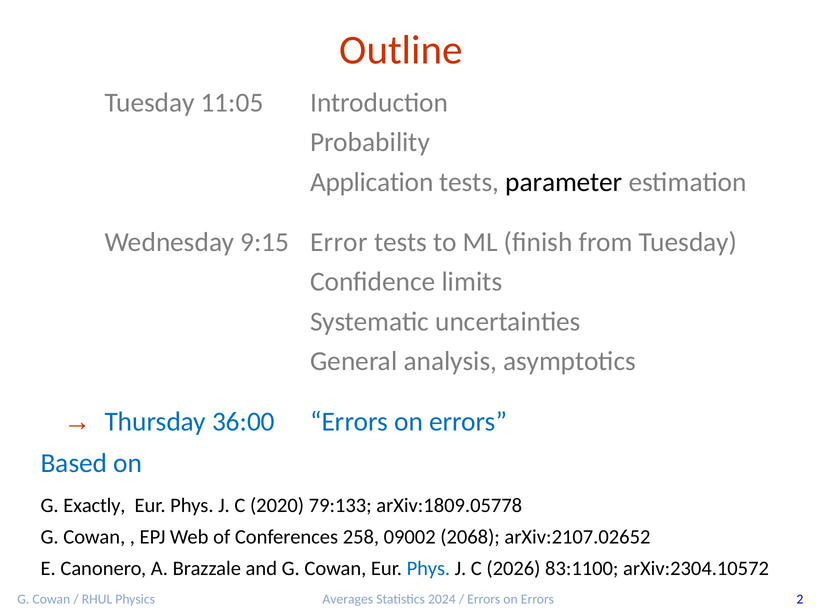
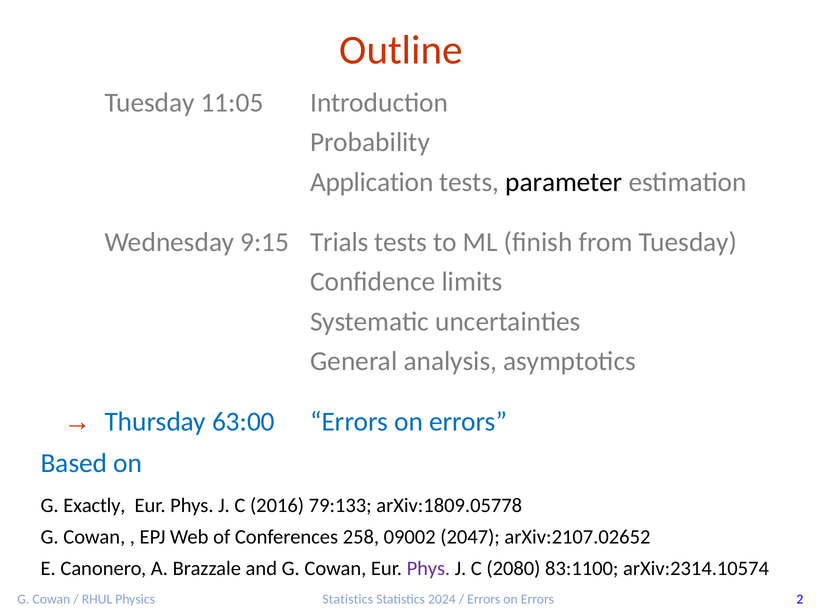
Error: Error -> Trials (339, 242)
36:00: 36:00 -> 63:00 (243, 422)
2020: 2020 -> 2016 (277, 506)
2068: 2068 -> 2047 (470, 537)
Phys colour: blue -> purple (428, 569)
2026: 2026 -> 2080 (513, 569)
arXiv:2304.10572: arXiv:2304.10572 -> arXiv:2314.10574 (696, 569)
Physics Averages: Averages -> Statistics (348, 600)
